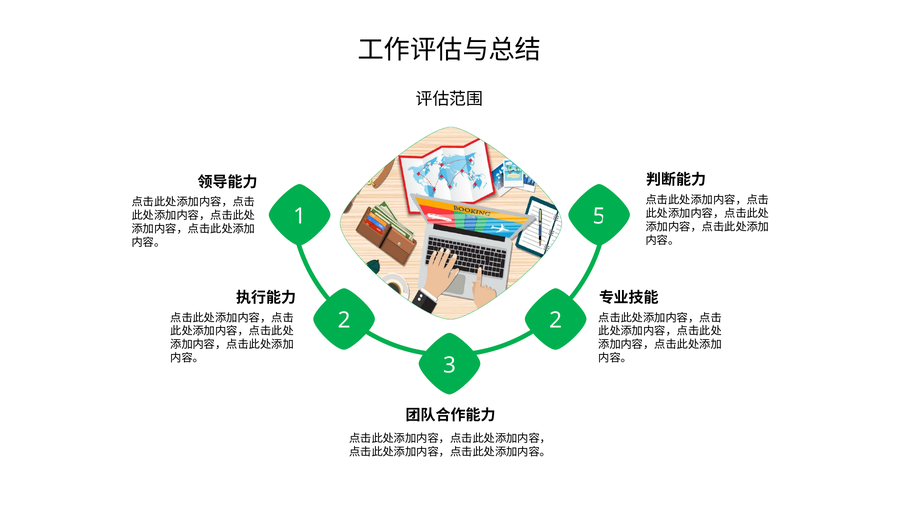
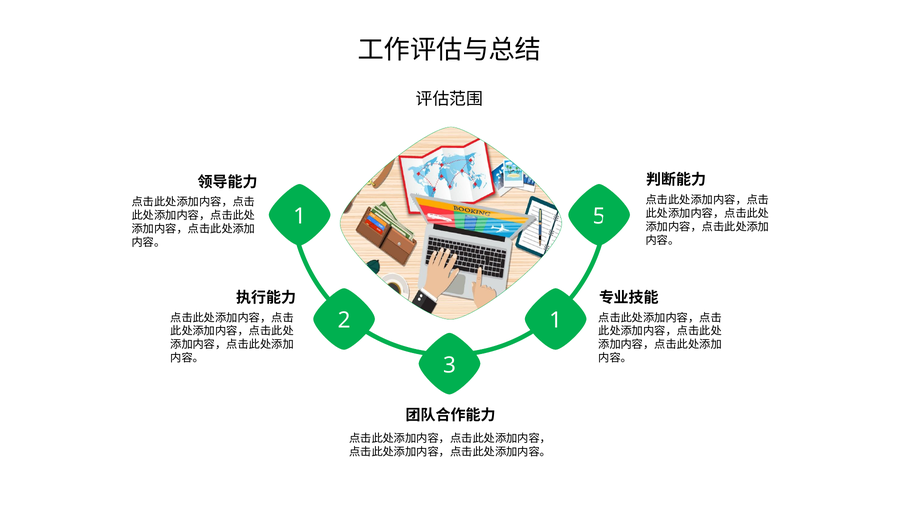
2 2: 2 -> 1 (556, 321)
